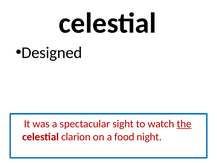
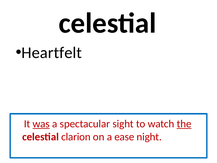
Designed: Designed -> Heartfelt (52, 53)
was underline: none -> present (41, 124)
food: food -> ease (124, 137)
